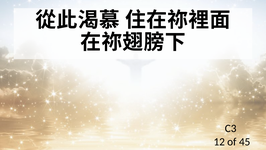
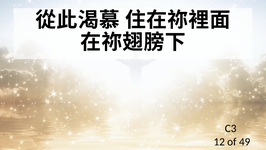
45: 45 -> 49 (245, 141)
